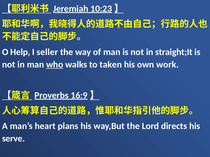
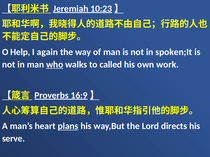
seller: seller -> again (47, 52)
straight;It: straight;It -> spoken;It (174, 52)
taken: taken -> called (111, 65)
plans underline: none -> present (68, 126)
